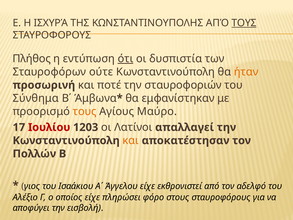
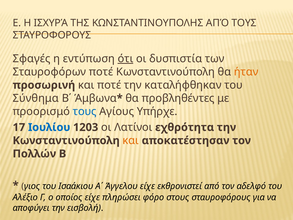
ΤΟΥΣ underline: present -> none (244, 23)
Πλήθος: Πλήθος -> Σφαγές (32, 59)
Σταυροφόρων ούτε: ούτε -> ποτέ (101, 72)
σταυροφοριών: σταυροφοριών -> καταλήφθηκαν (183, 85)
εμφανίστηκαν: εμφανίστηκαν -> προβληθέντες (178, 98)
τους colour: orange -> blue (85, 111)
Μαύρο: Μαύρο -> Υπήρχε (157, 111)
Ιουλίου colour: red -> blue (49, 127)
απαλλαγεί: απαλλαγεί -> εχθρότητα (185, 127)
